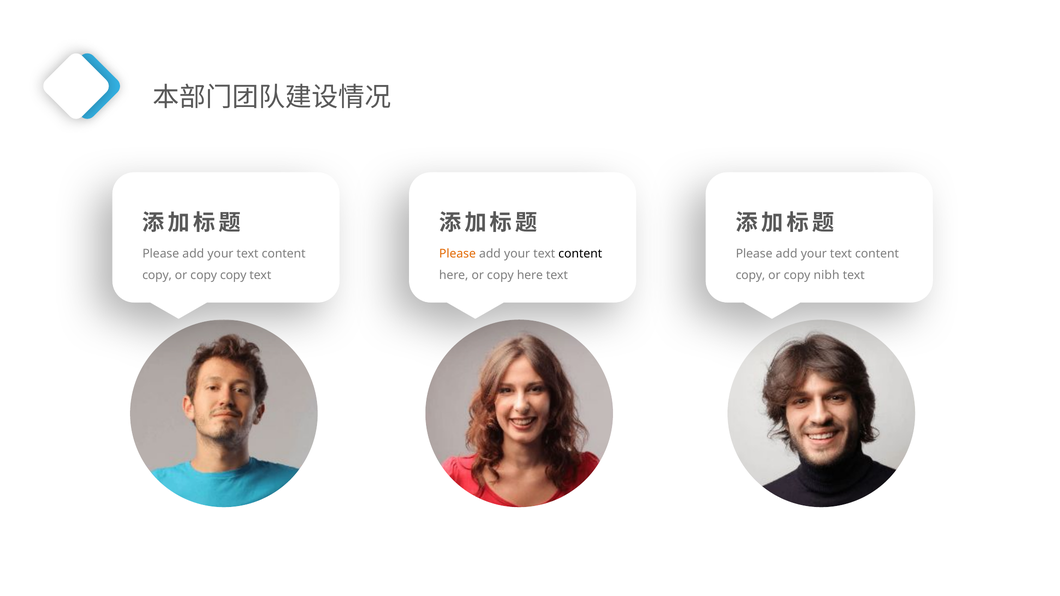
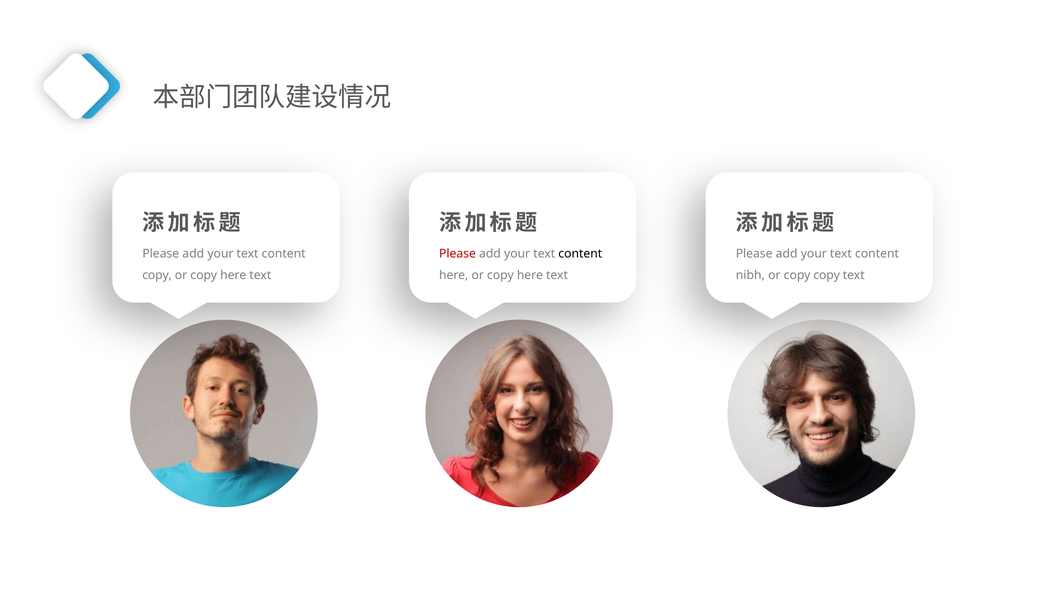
Please colour: orange -> red (457, 254)
copy: copy -> here (233, 275)
copy: copy -> nibh (750, 275)
copy nibh: nibh -> copy (827, 275)
